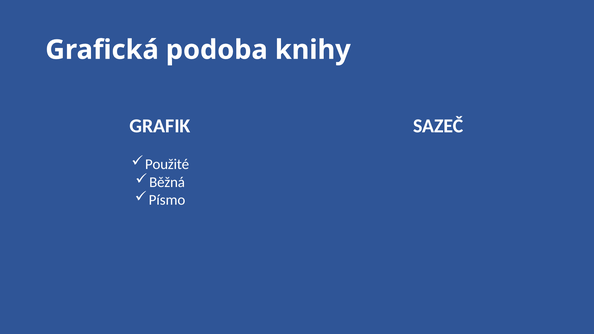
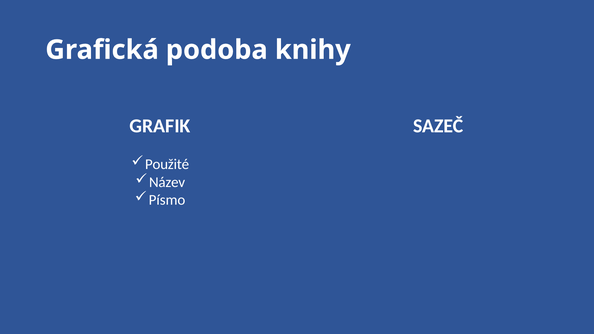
Běžná: Běžná -> Název (167, 182)
